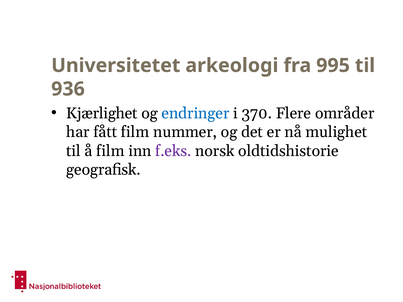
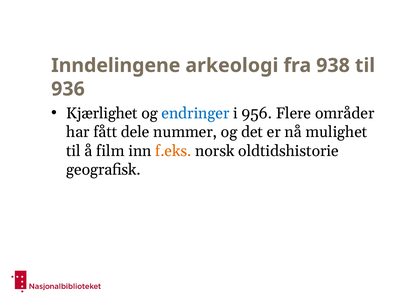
Universitetet: Universitetet -> Inndelingene (116, 66)
995: 995 -> 938 (333, 66)
370: 370 -> 956 (257, 113)
fått film: film -> dele (135, 132)
f.eks colour: purple -> orange (173, 151)
